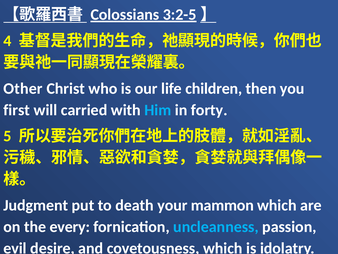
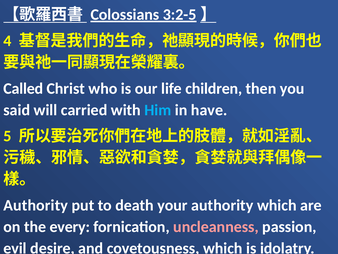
Other: Other -> Called (23, 88)
first: first -> said (17, 110)
forty: forty -> have (209, 110)
Judgment: Judgment -> Authority (36, 205)
your mammon: mammon -> authority (222, 205)
uncleanness colour: light blue -> pink (216, 226)
